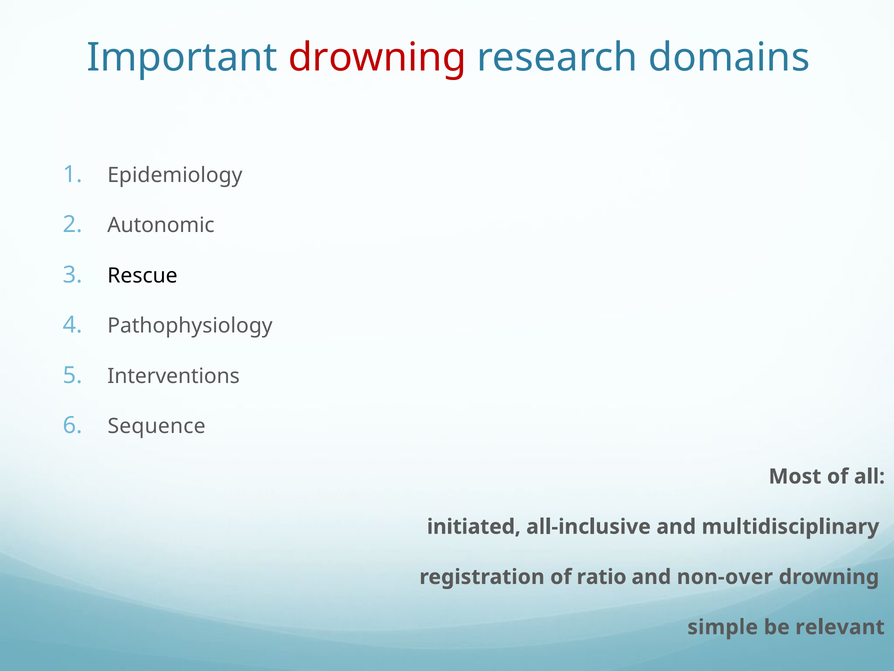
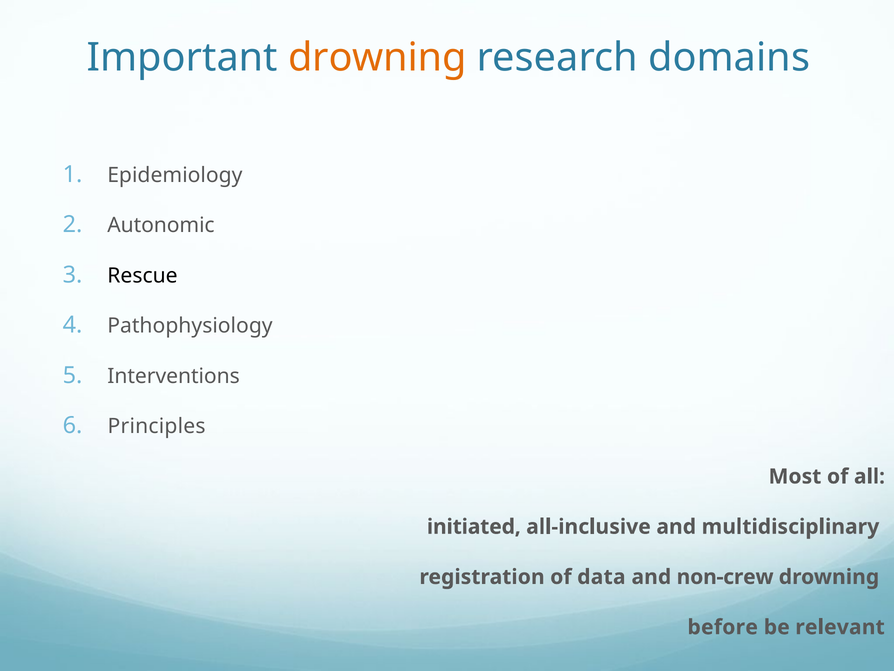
drowning colour: red -> orange (377, 57)
Sequence: Sequence -> Principles (157, 426)
ratio: ratio -> data (601, 577)
non-over: non-over -> non-crew (725, 577)
simple: simple -> before (723, 627)
